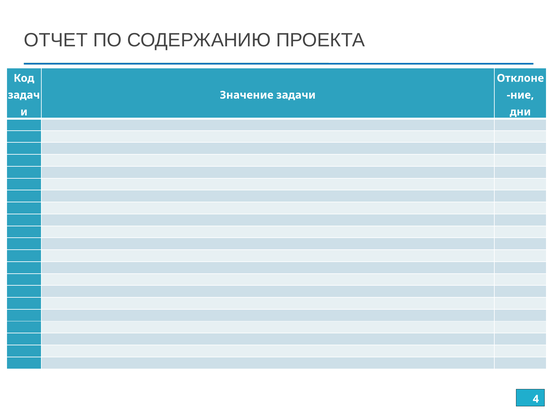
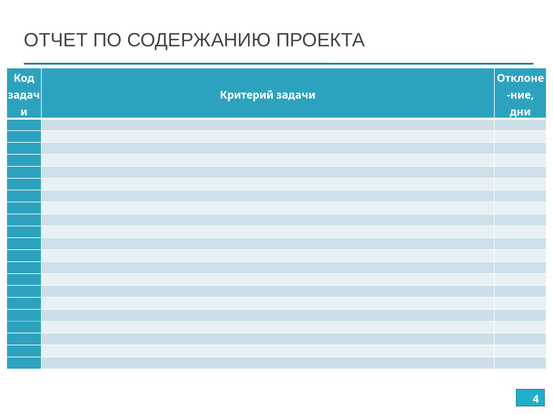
Значение: Значение -> Критерий (247, 95)
